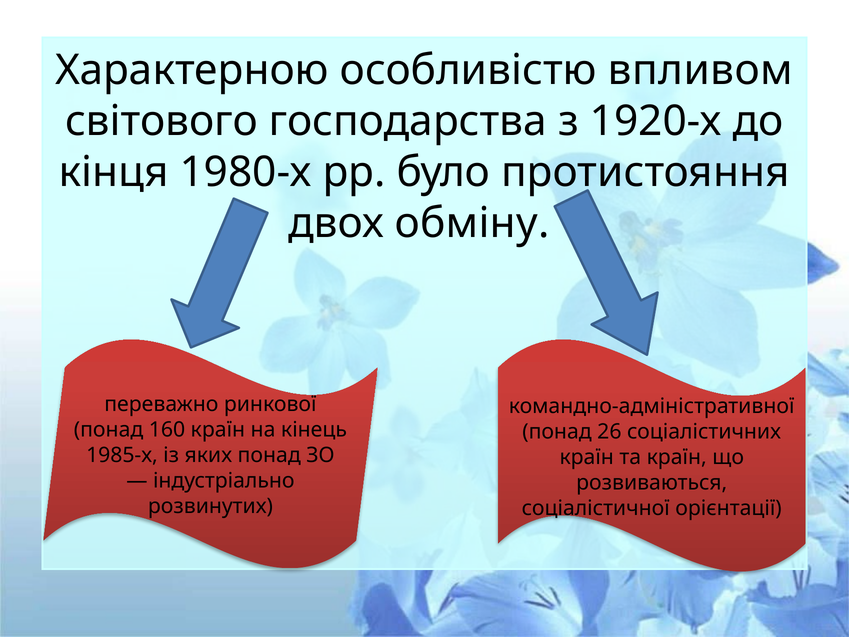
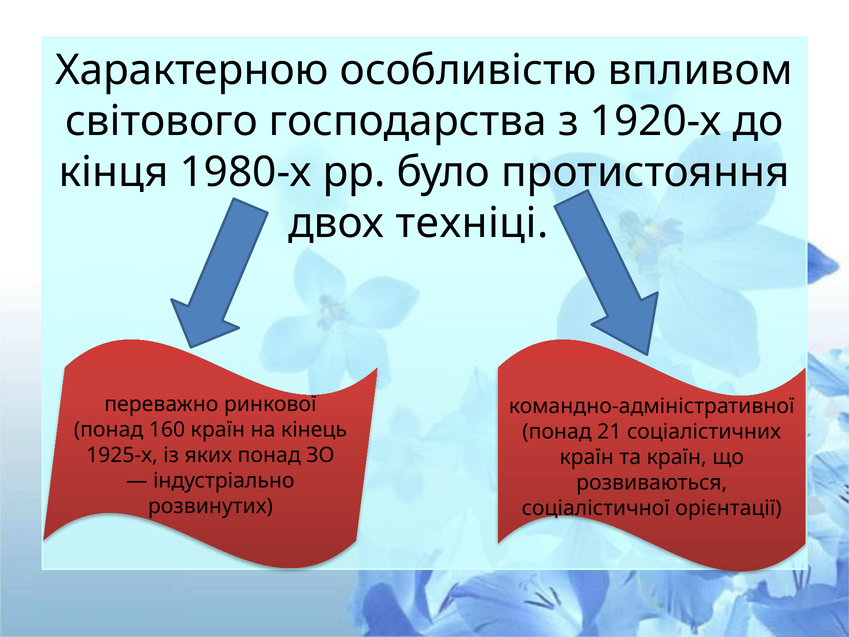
обміну: обміну -> техніці (472, 223)
26: 26 -> 21 (609, 431)
1985-х: 1985-х -> 1925-х (122, 455)
